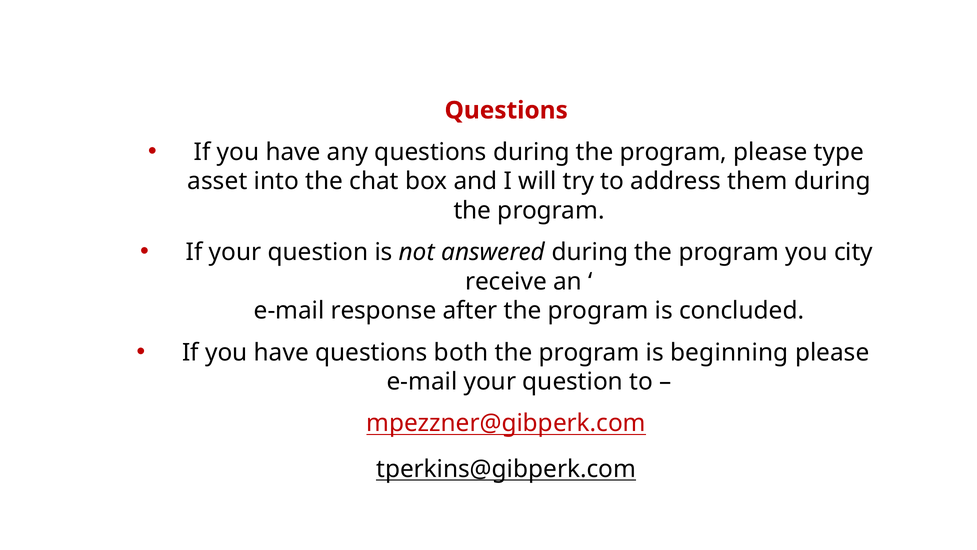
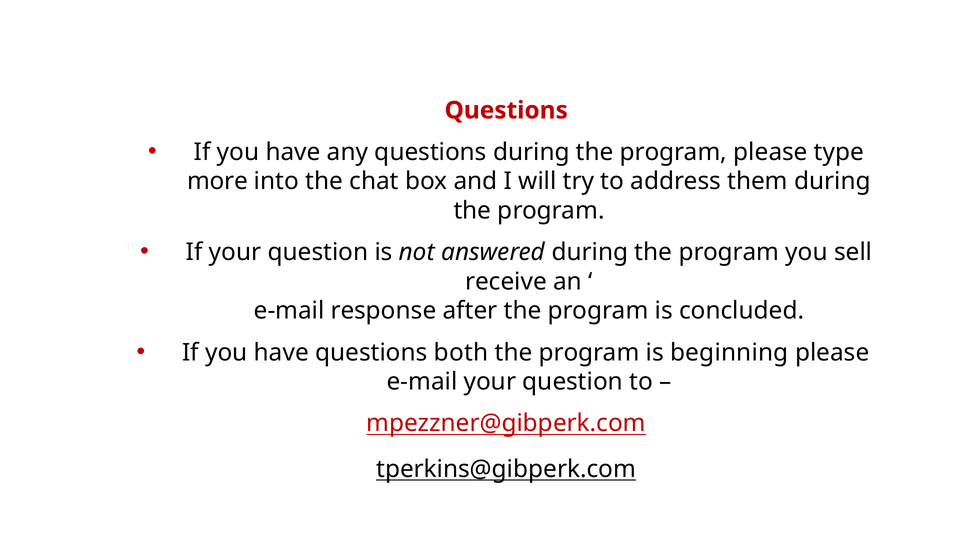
asset: asset -> more (218, 181)
city: city -> sell (853, 252)
